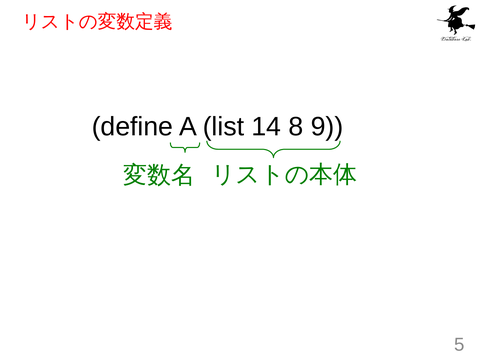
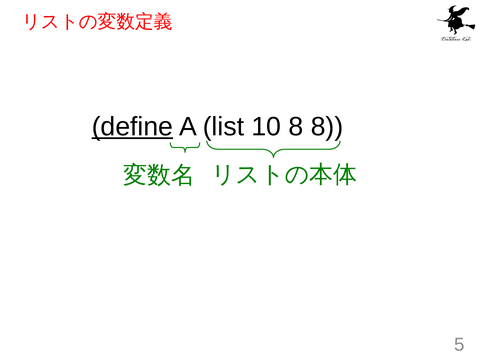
define underline: none -> present (132, 127)
14: 14 -> 10 (266, 127)
8 9: 9 -> 8 (327, 127)
